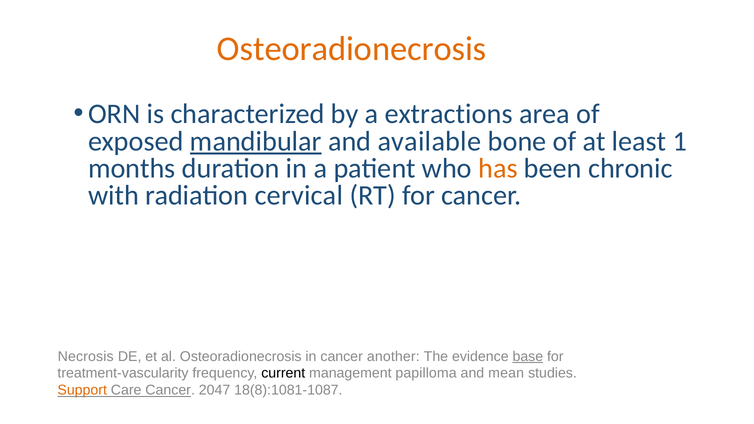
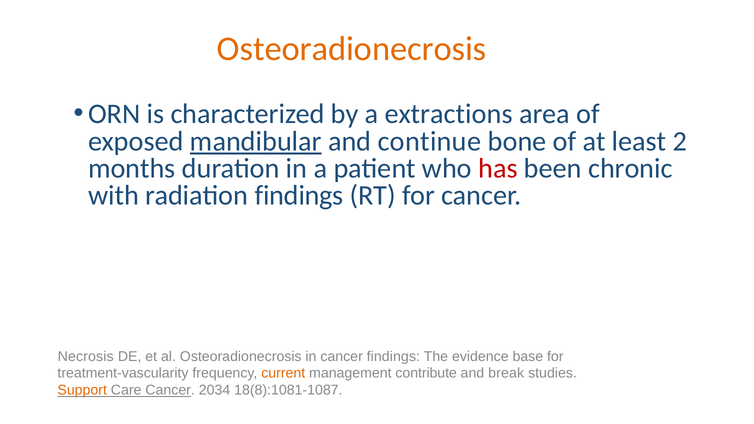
available: available -> continue (429, 141)
1: 1 -> 2 (680, 141)
has colour: orange -> red (498, 168)
radiation cervical: cervical -> findings (299, 196)
cancer another: another -> findings (393, 356)
base underline: present -> none (528, 356)
current colour: black -> orange (283, 373)
papilloma: papilloma -> contribute (426, 373)
mean: mean -> break (506, 373)
2047: 2047 -> 2034 (215, 390)
